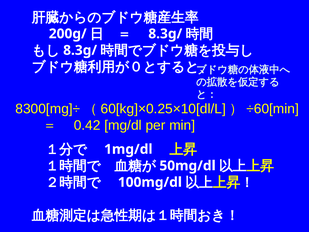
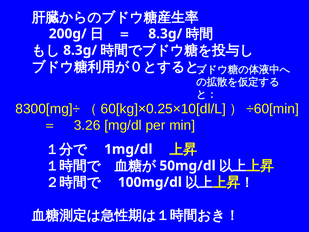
0.42: 0.42 -> 3.26 (87, 125)
